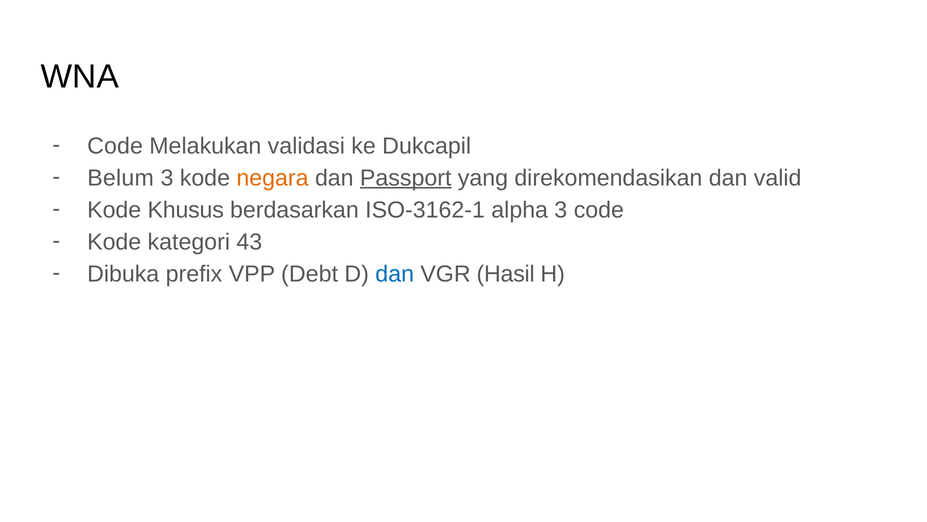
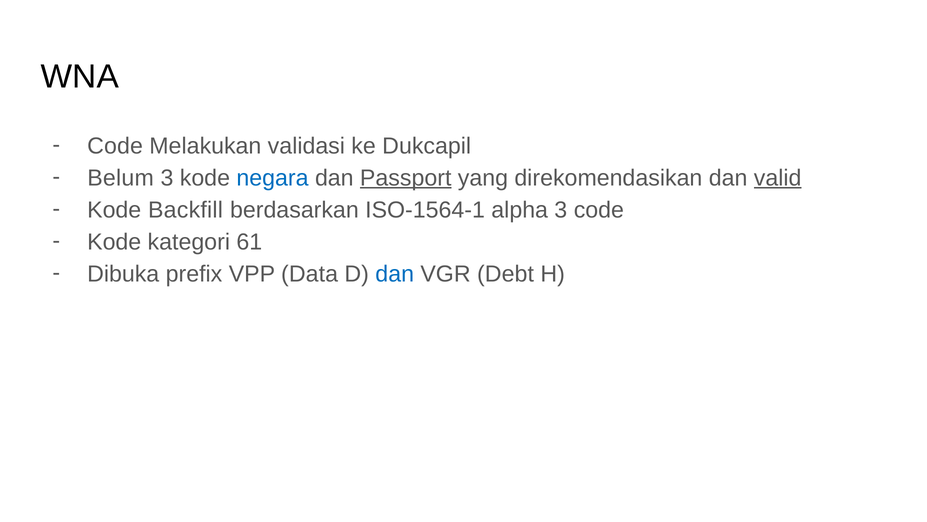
negara colour: orange -> blue (272, 178)
valid underline: none -> present (778, 178)
Khusus: Khusus -> Backfill (186, 210)
ISO-3162-1: ISO-3162-1 -> ISO-1564-1 (425, 210)
43: 43 -> 61 (249, 242)
Debt: Debt -> Data (310, 274)
Hasil: Hasil -> Debt (506, 274)
